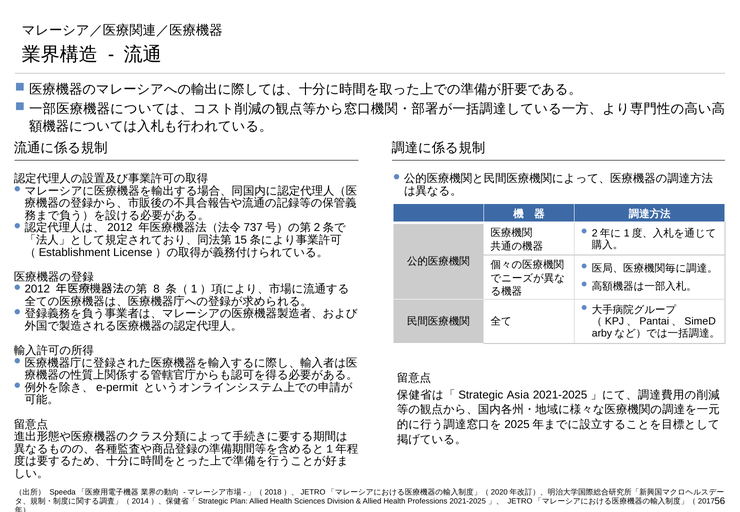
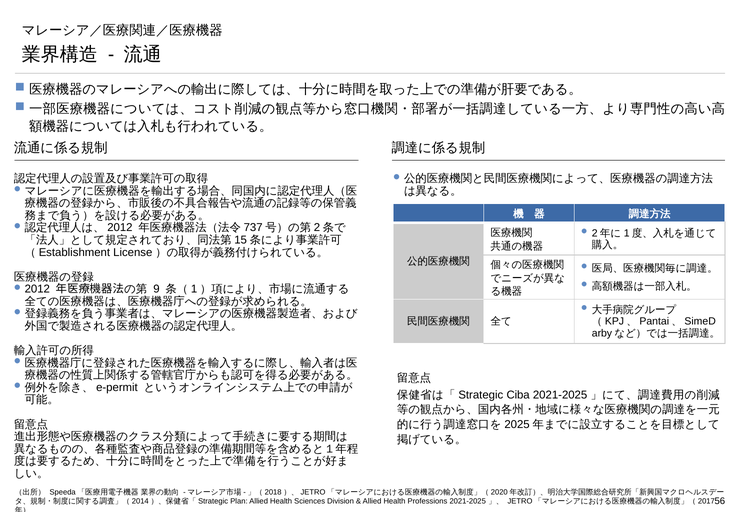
8: 8 -> 9 (156, 289)
Asia: Asia -> Ciba (518, 395)
